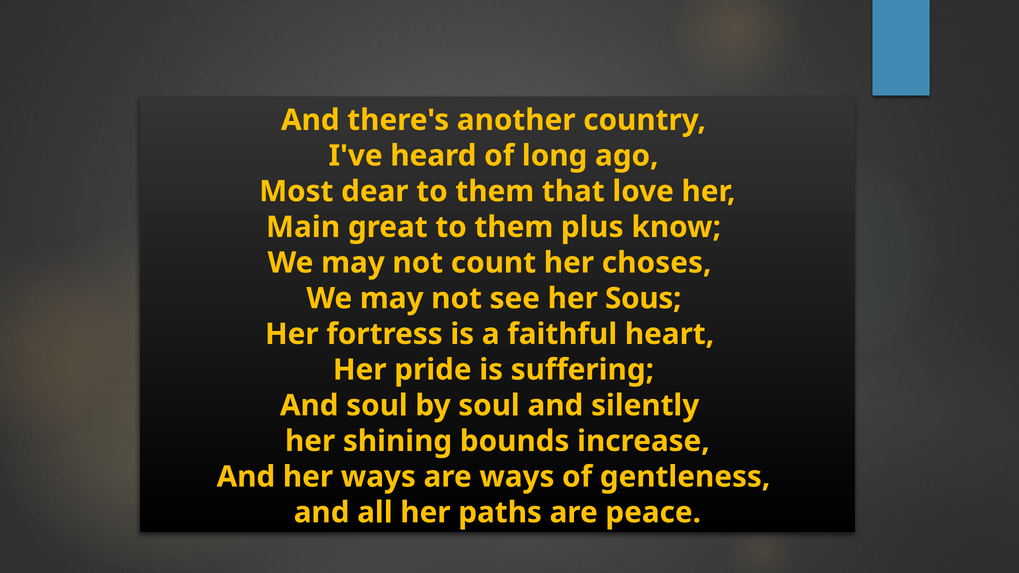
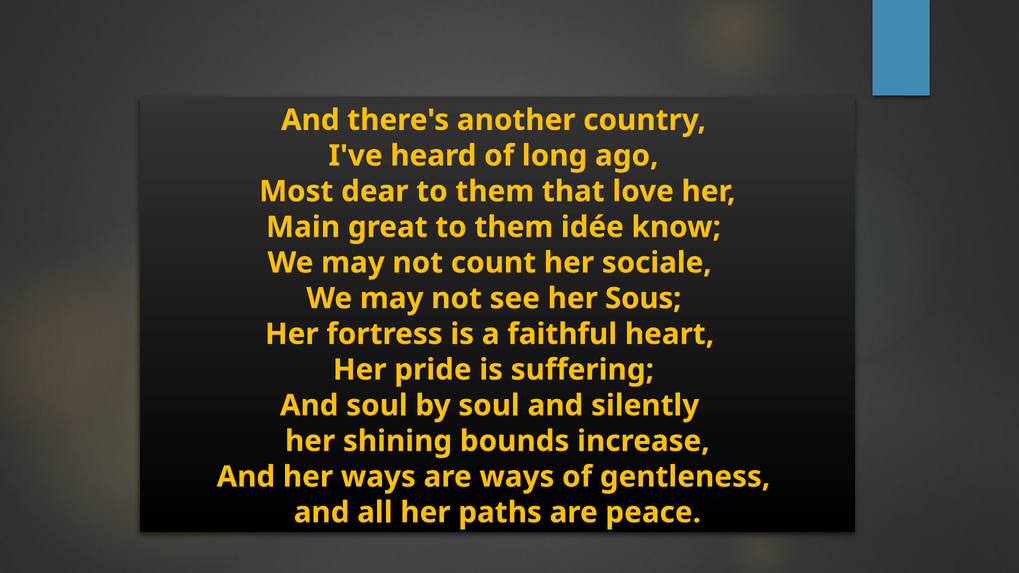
plus: plus -> idée (592, 227)
choses: choses -> sociale (657, 263)
